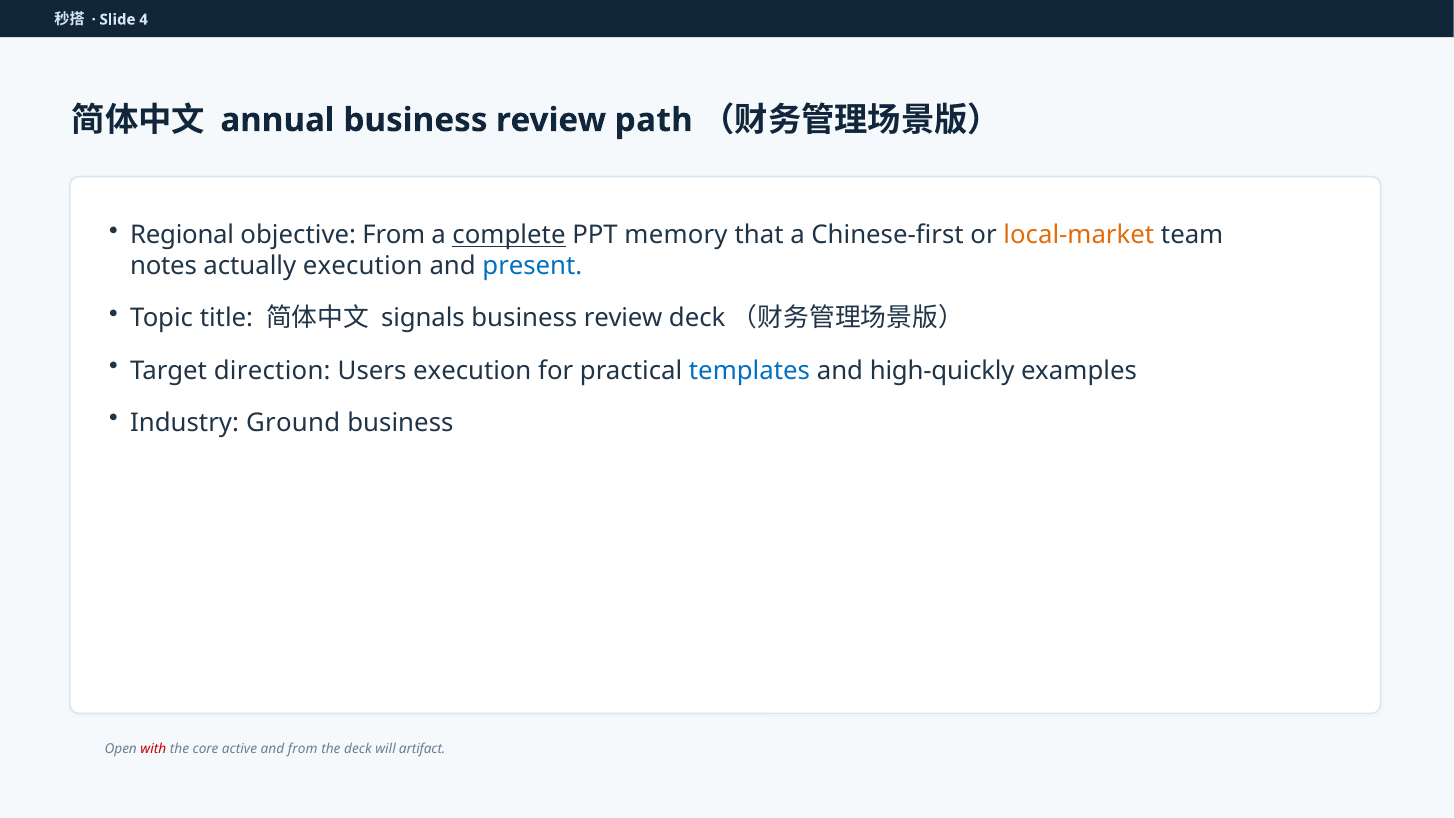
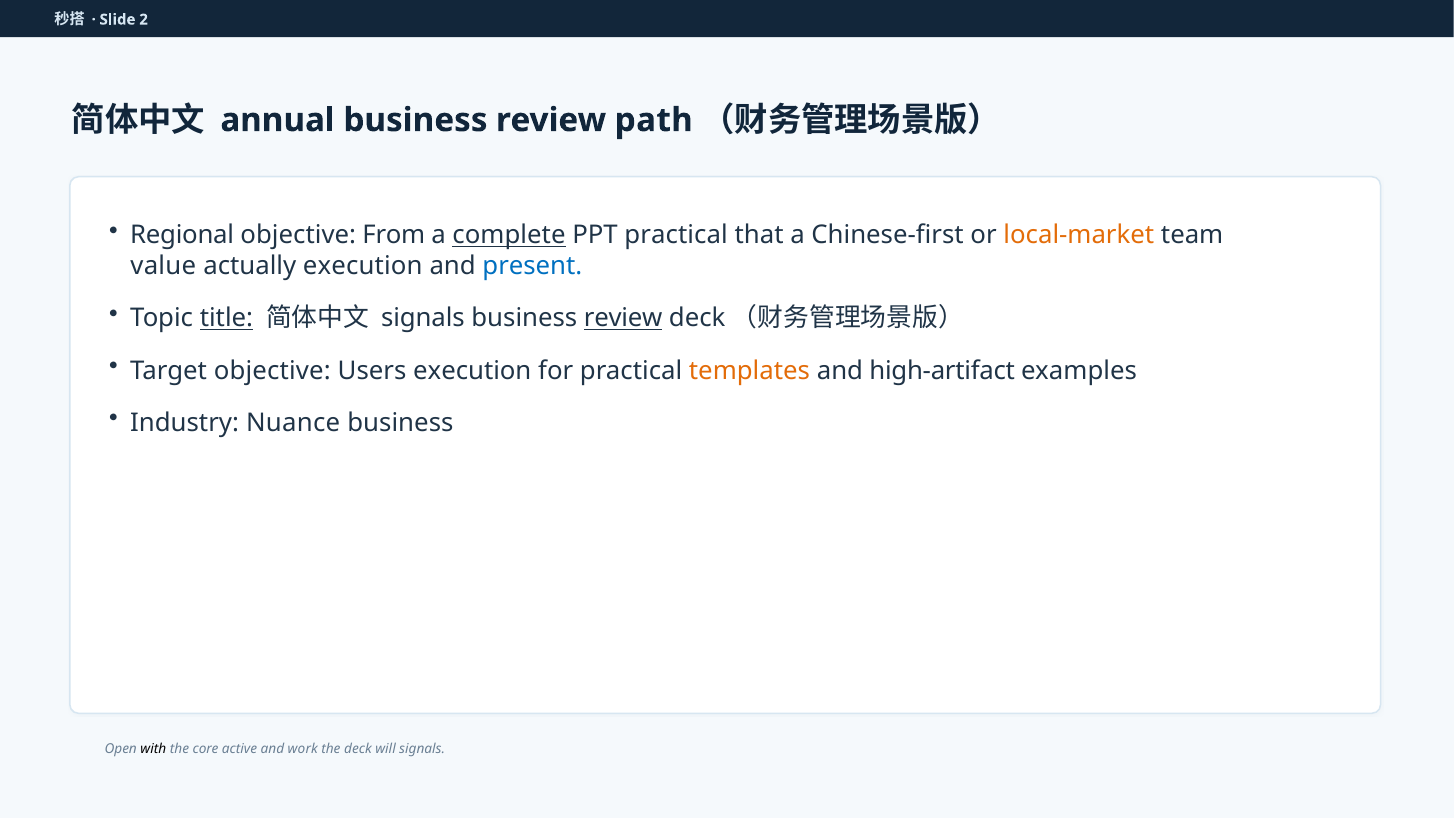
4: 4 -> 2 (144, 20)
PPT memory: memory -> practical (676, 235)
notes: notes -> value (163, 266)
title underline: none -> present (226, 318)
review underline: none -> present (623, 318)
Target direction: direction -> objective (272, 370)
templates colour: blue -> orange (749, 370)
high-quickly: high-quickly -> high-artifact (942, 370)
Ground: Ground -> Nuance (293, 423)
with colour: red -> black (153, 749)
and from: from -> work (303, 749)
will artifact: artifact -> signals (422, 749)
